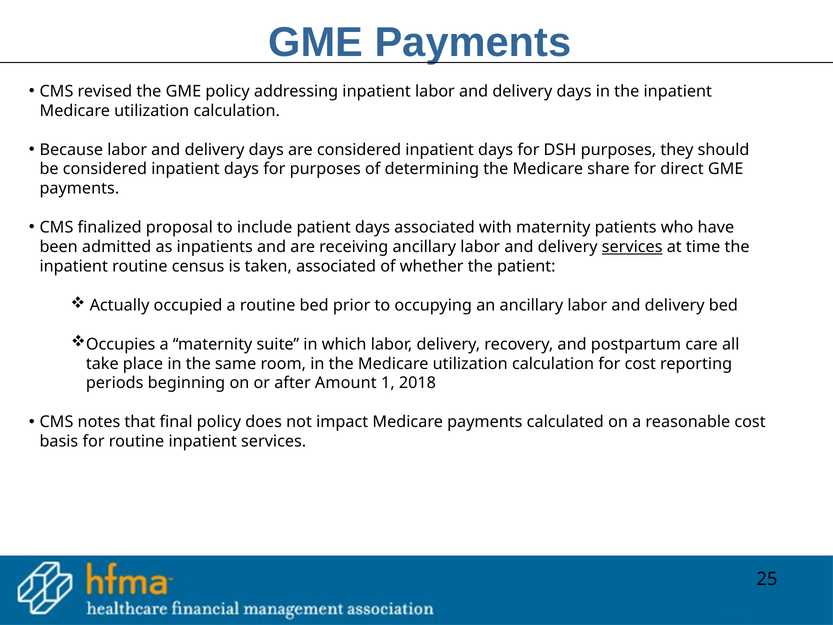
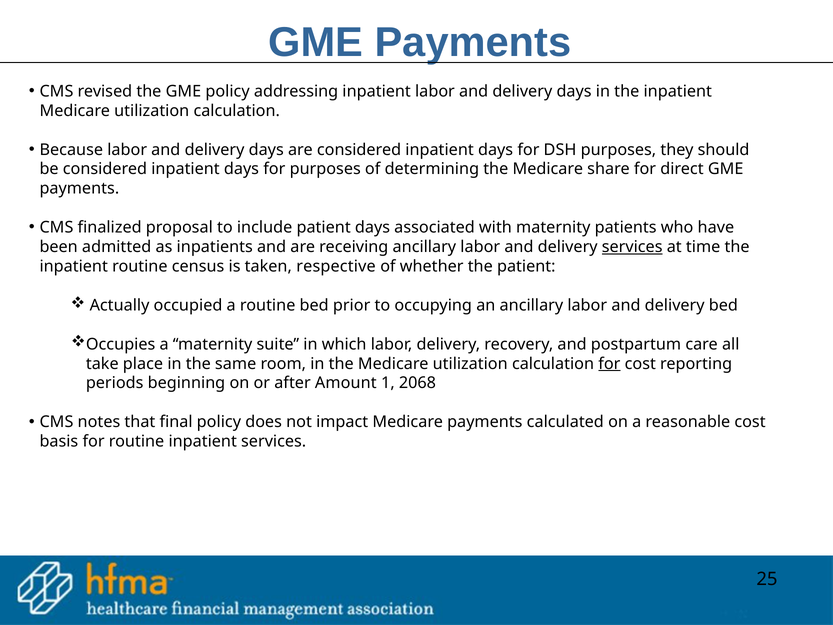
taken associated: associated -> respective (336, 266)
for underline: none -> present (609, 364)
2018: 2018 -> 2068 (417, 383)
